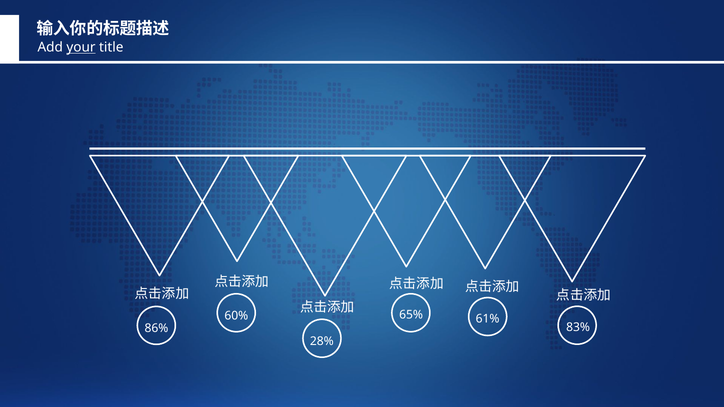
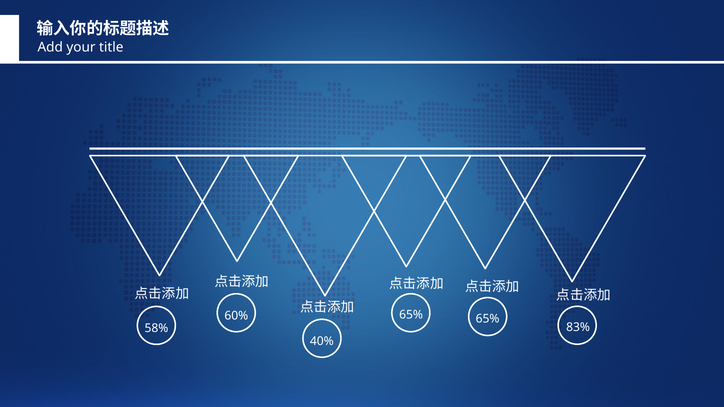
your underline: present -> none (81, 47)
65% 61%: 61% -> 65% (488, 319)
86%: 86% -> 58% (156, 329)
28%: 28% -> 40% (322, 342)
